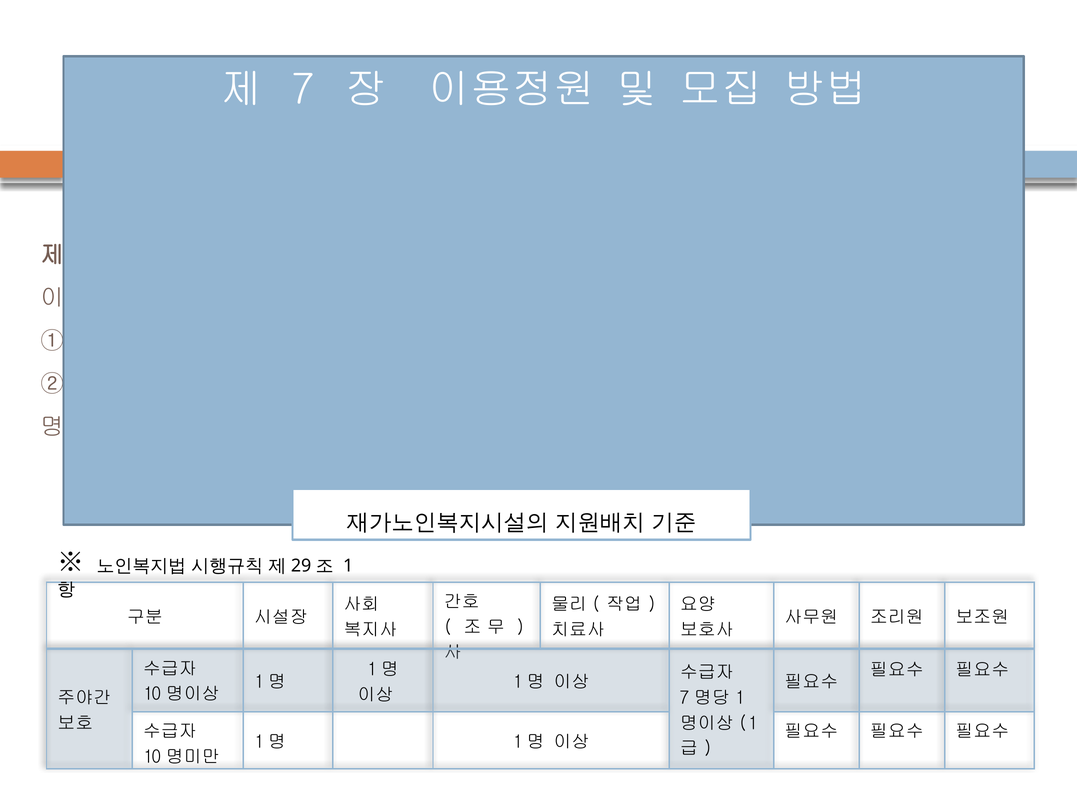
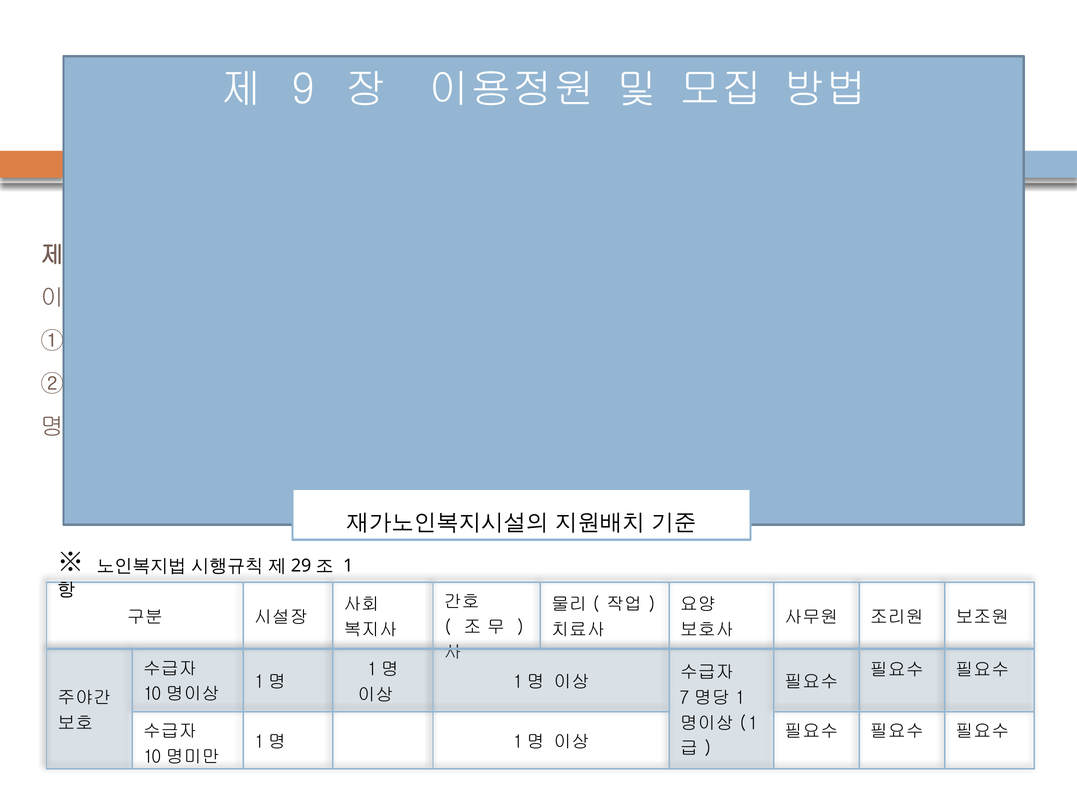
7: 7 -> 9 (303, 90)
